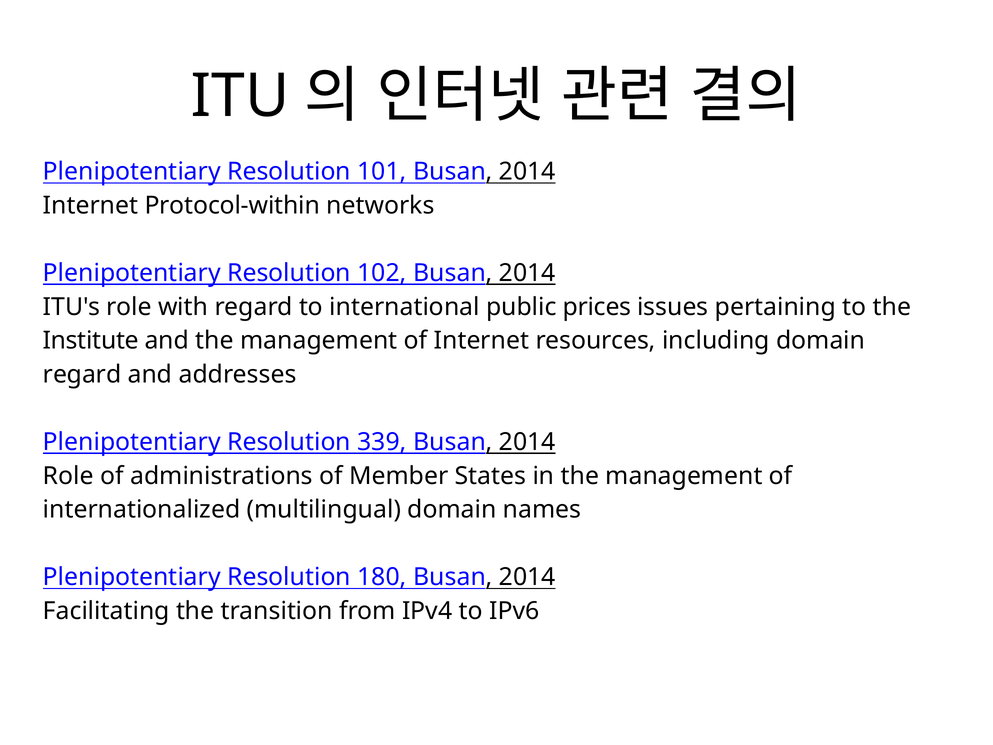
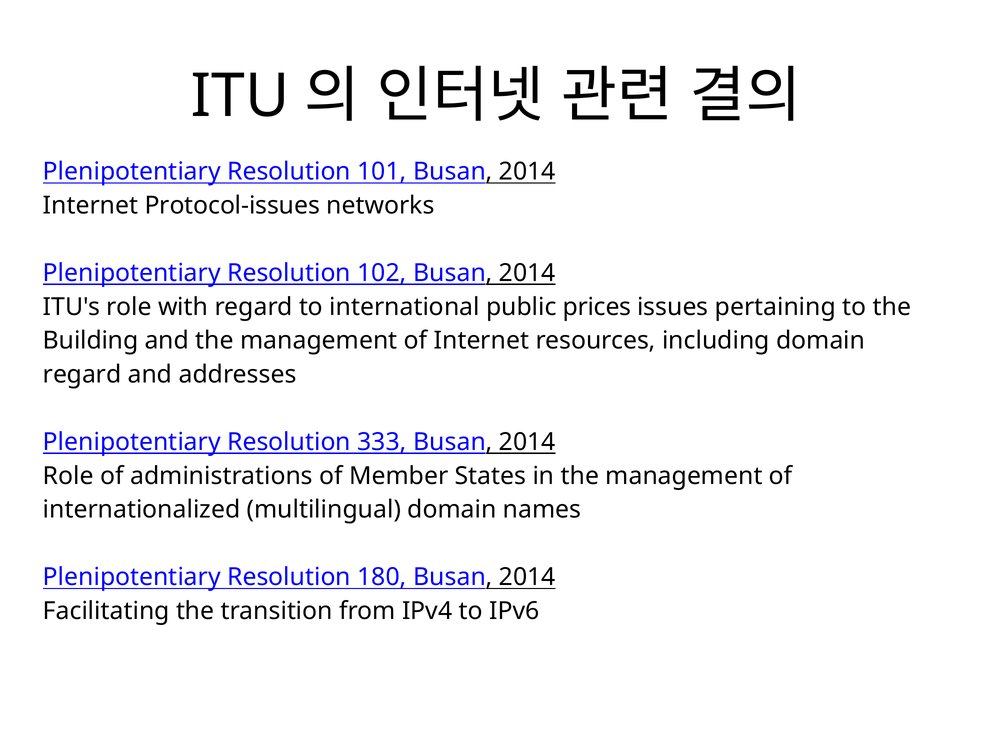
Protocol-within: Protocol-within -> Protocol-issues (232, 205)
Institute: Institute -> Building (91, 341)
339: 339 -> 333 (382, 442)
